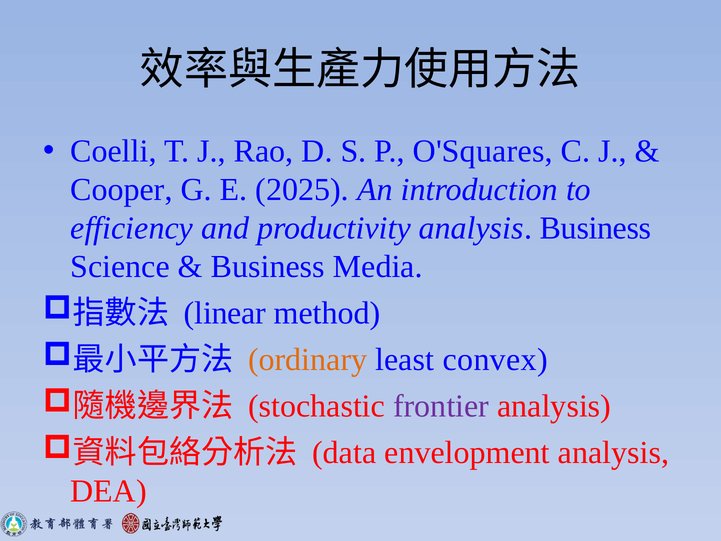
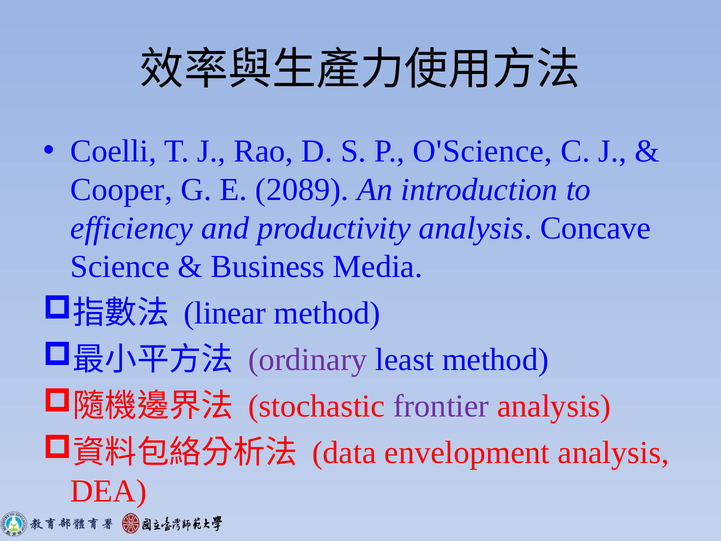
O'Squares: O'Squares -> O'Science (483, 151)
2025: 2025 -> 2089 (302, 190)
analysis Business: Business -> Concave (596, 228)
ordinary colour: orange -> purple (308, 360)
least convex: convex -> method (495, 360)
